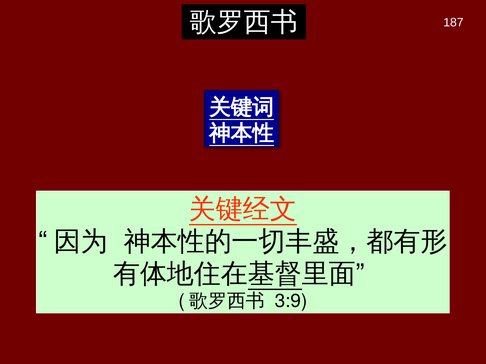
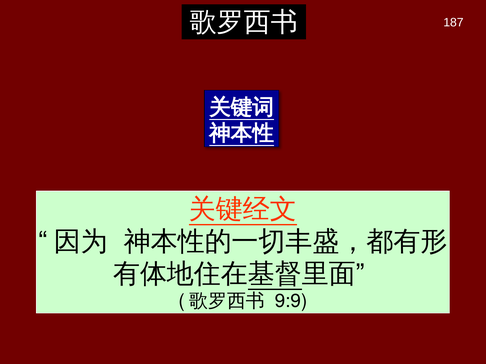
3:9: 3:9 -> 9:9 (291, 301)
